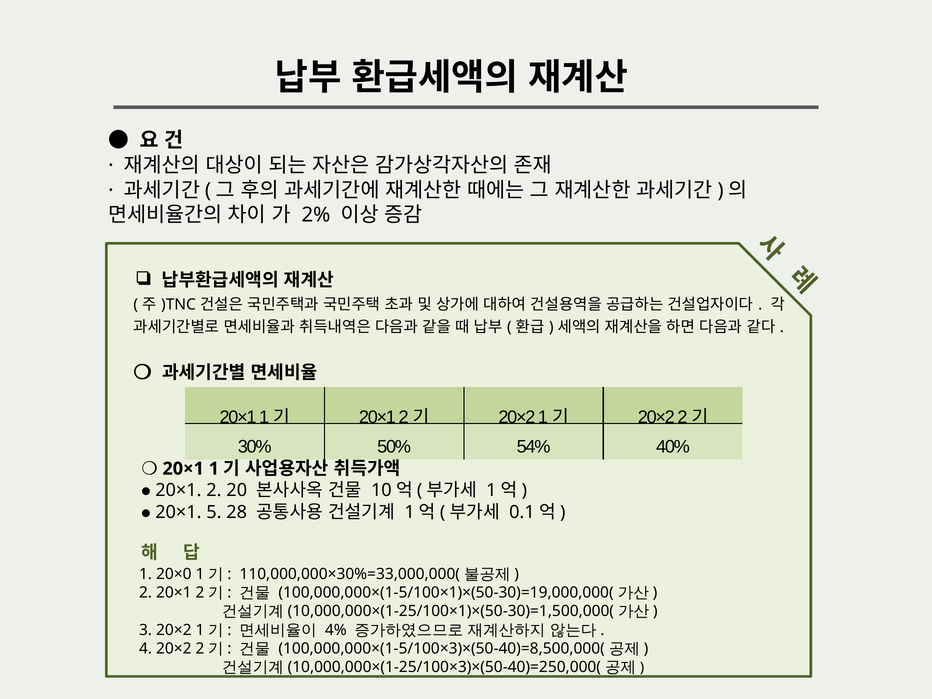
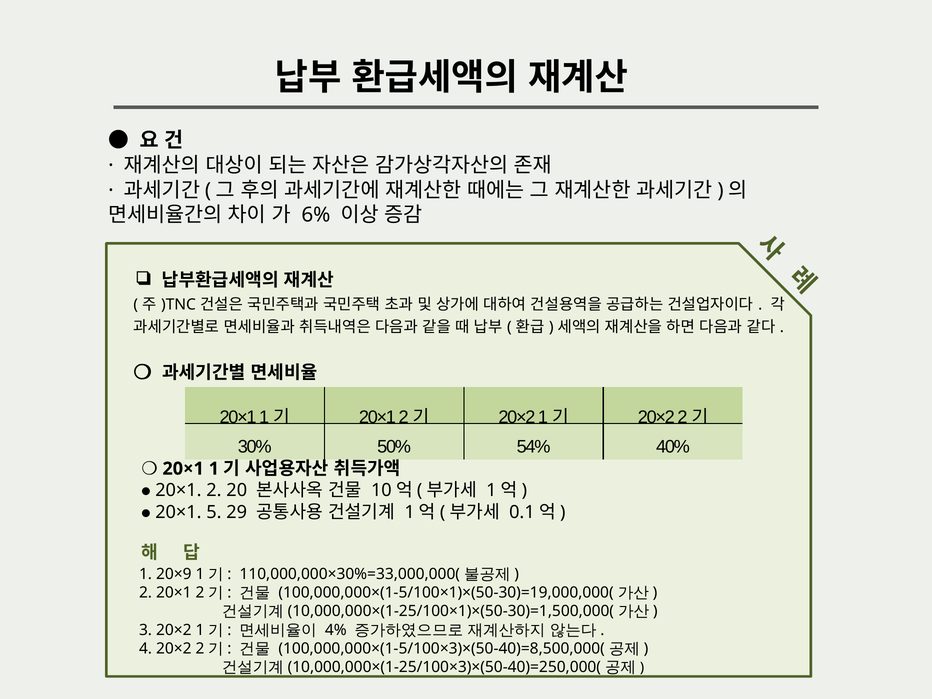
2%: 2% -> 6% (316, 215)
28: 28 -> 29 (237, 512)
20×0: 20×0 -> 20×9 (174, 574)
